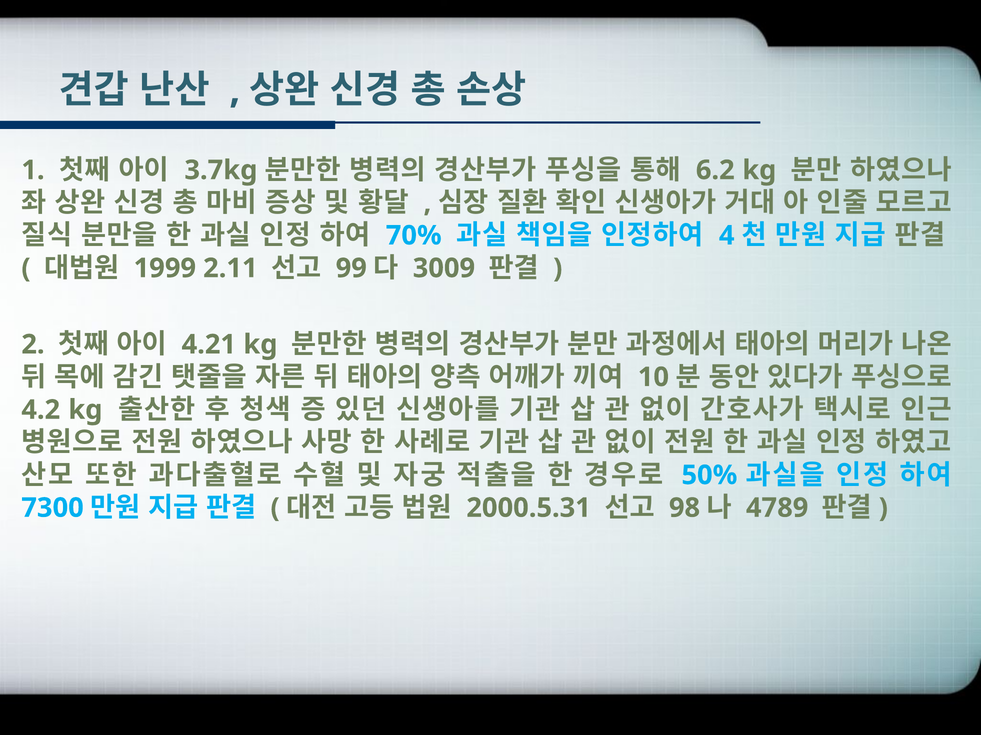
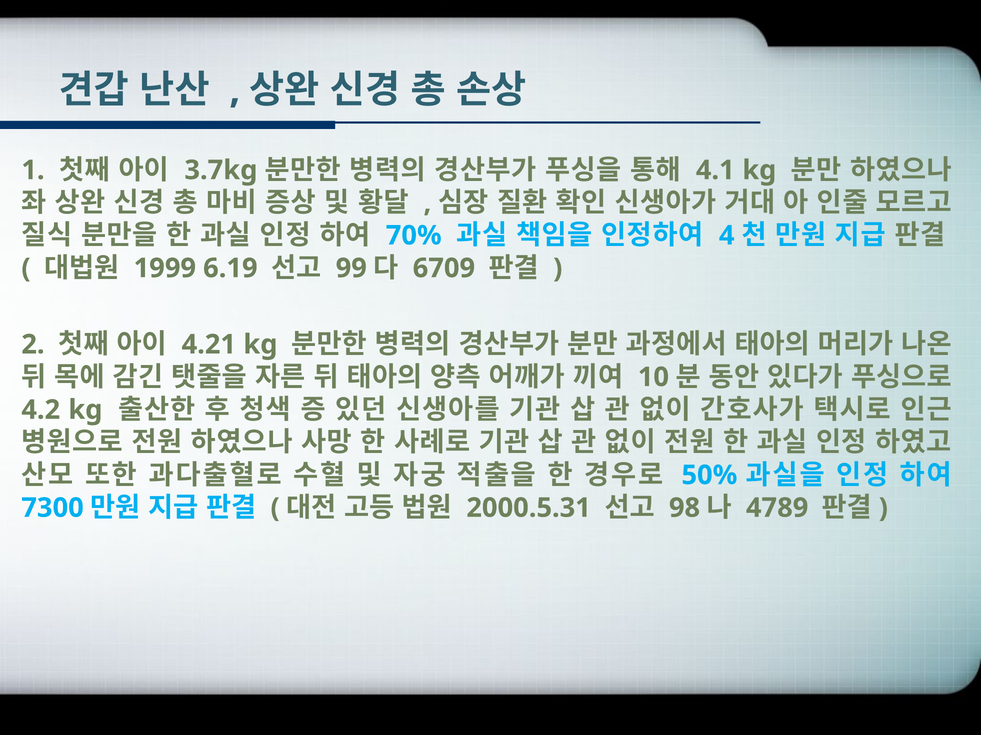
6.2: 6.2 -> 4.1 (715, 170)
2.11: 2.11 -> 6.19 (230, 268)
3009: 3009 -> 6709 (444, 268)
